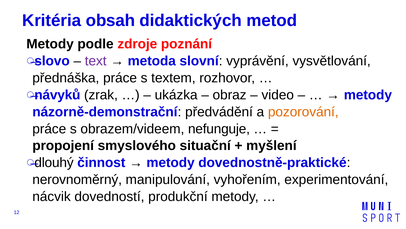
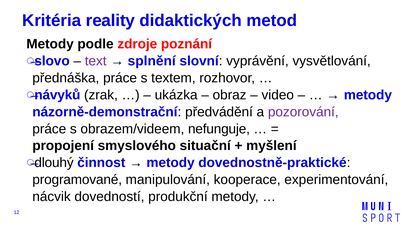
obsah: obsah -> reality (110, 21)
metoda: metoda -> splnění (152, 61)
pozorování colour: orange -> purple (303, 112)
nerovnoměrný: nerovnoměrný -> programované (77, 179)
vyhořením: vyhořením -> kooperace (247, 179)
